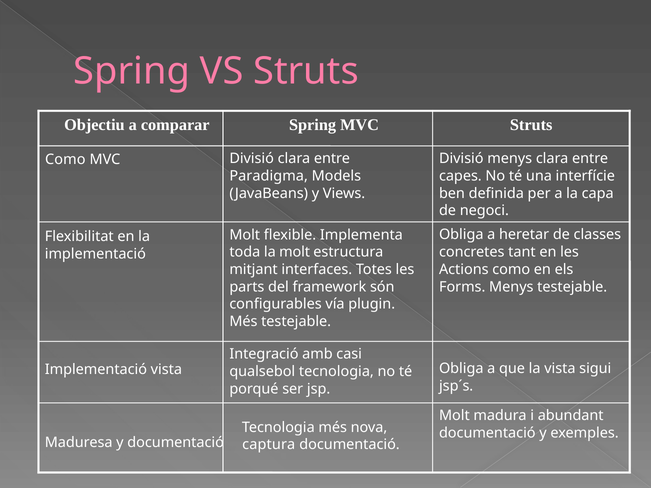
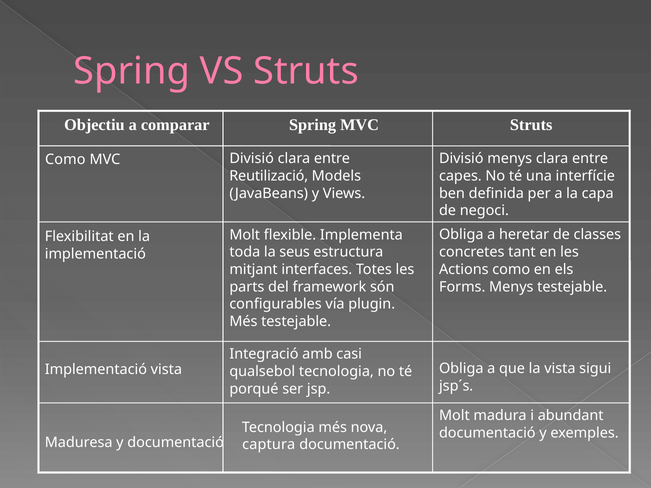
Paradigma: Paradigma -> Reutilizació (269, 176)
la molt: molt -> seus (295, 252)
